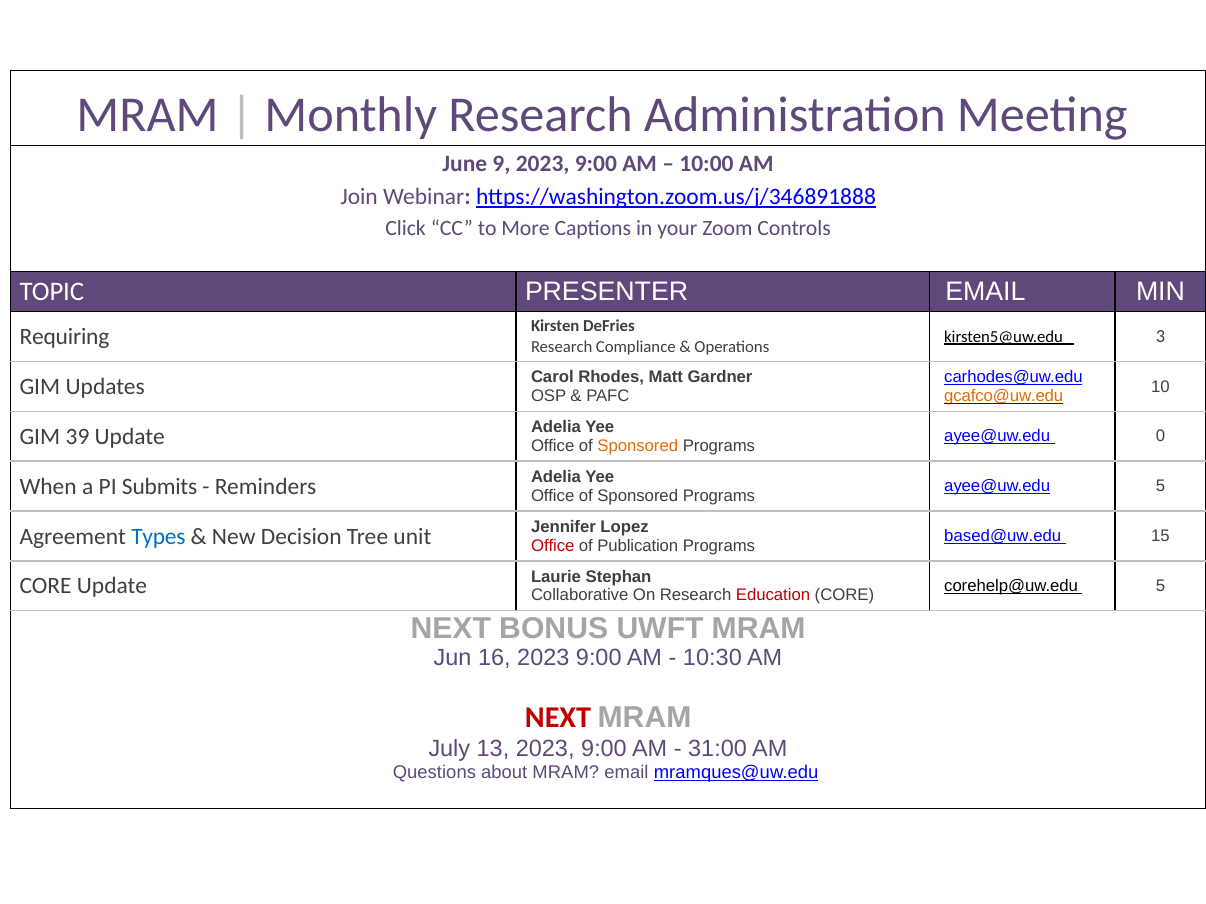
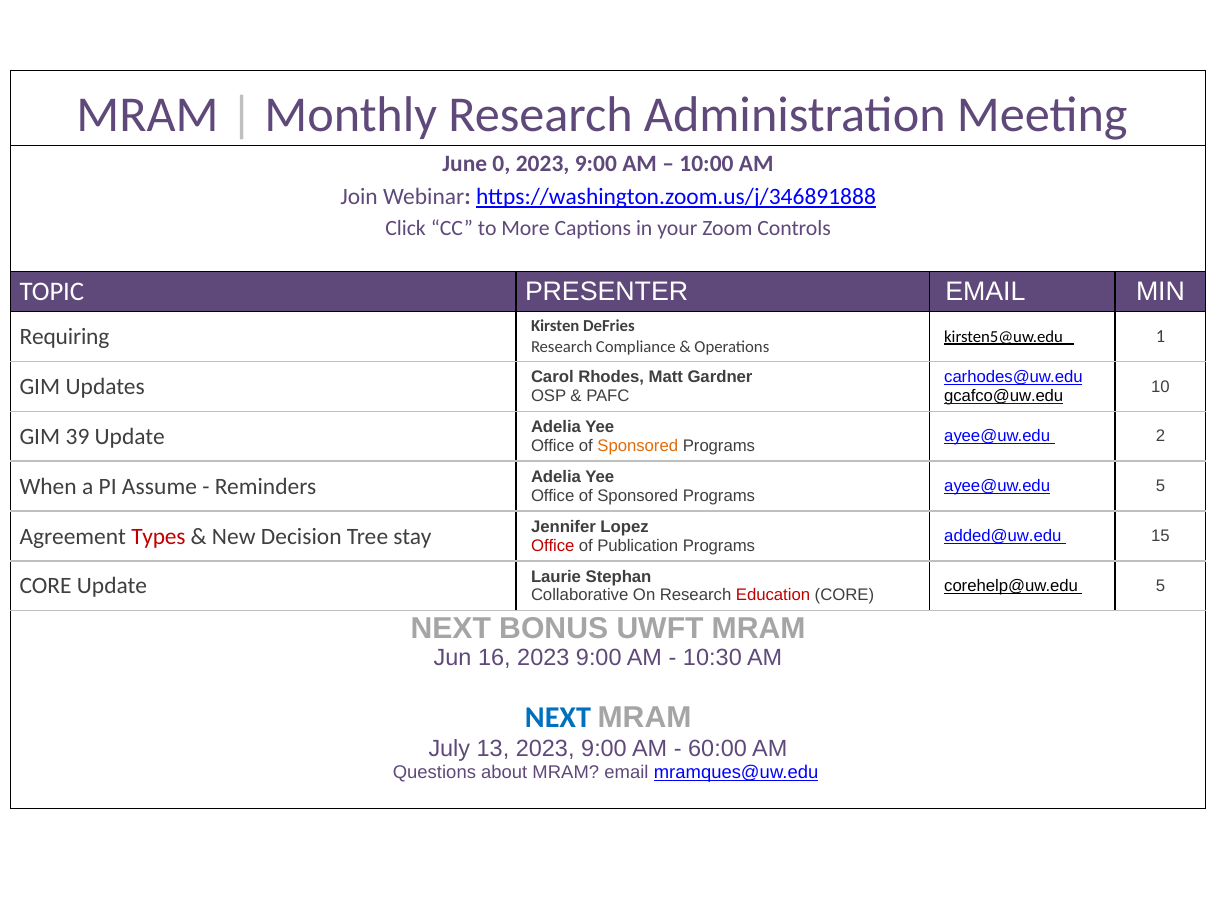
9: 9 -> 0 (501, 164)
3: 3 -> 1 (1160, 337)
gcafco@uw.edu colour: orange -> black (1004, 396)
0: 0 -> 2 (1160, 437)
Submits: Submits -> Assume (159, 487)
Types colour: blue -> red (158, 537)
unit: unit -> stay (413, 537)
based@uw.edu: based@uw.edu -> added@uw.edu (1003, 536)
NEXT colour: red -> blue (558, 718)
31:00: 31:00 -> 60:00 (718, 750)
